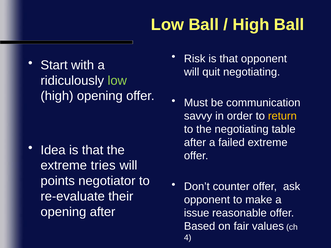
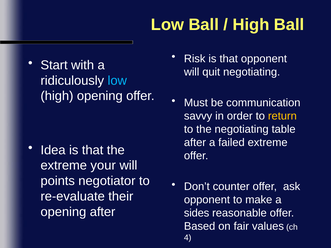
low colour: light green -> light blue (117, 81)
tries: tries -> your (103, 166)
issue: issue -> sides (197, 213)
